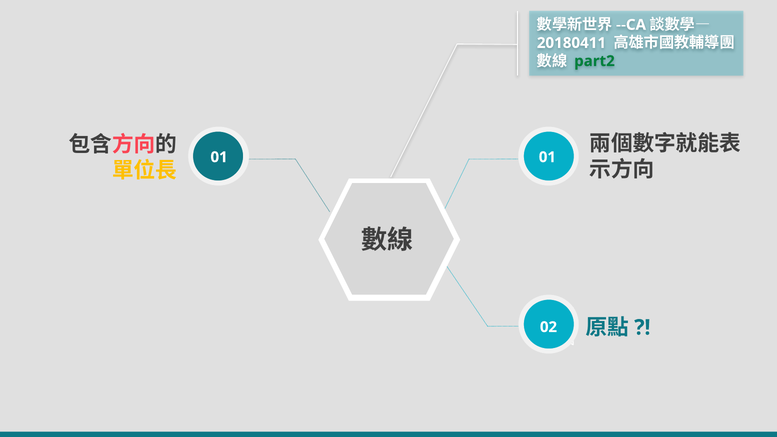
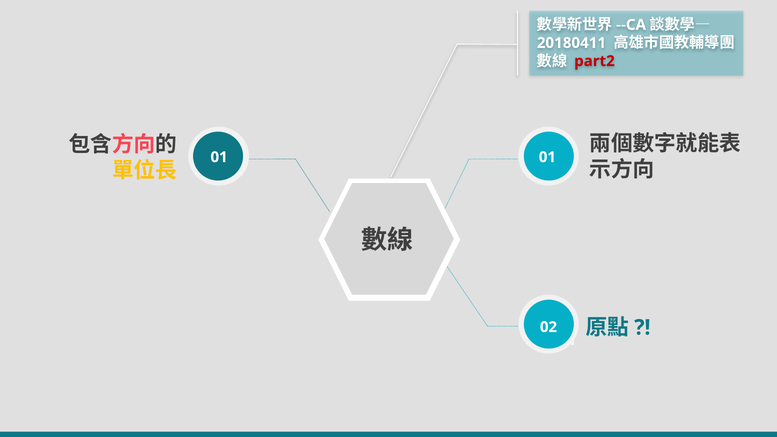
part2 colour: green -> red (594, 61)
